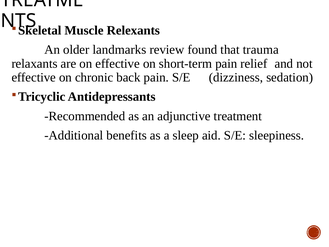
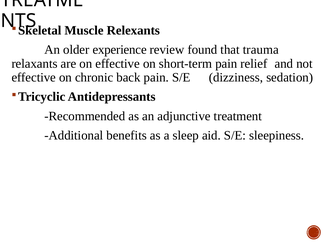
landmarks: landmarks -> experience (120, 50)
